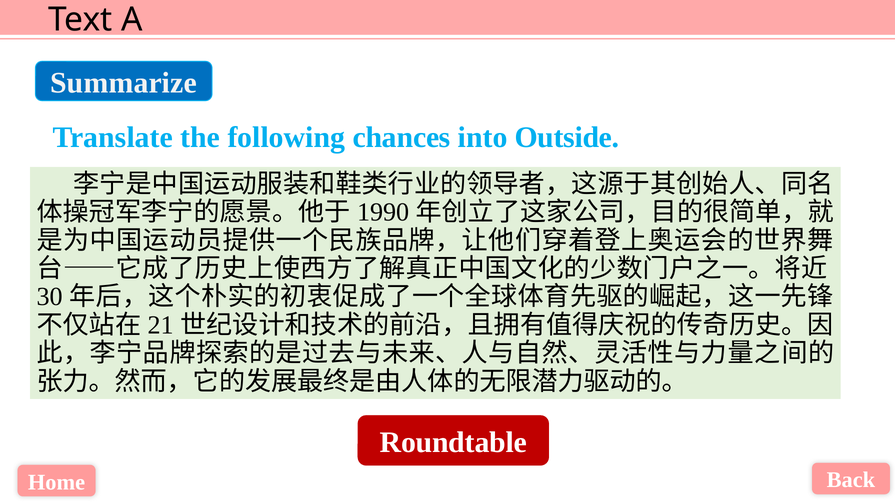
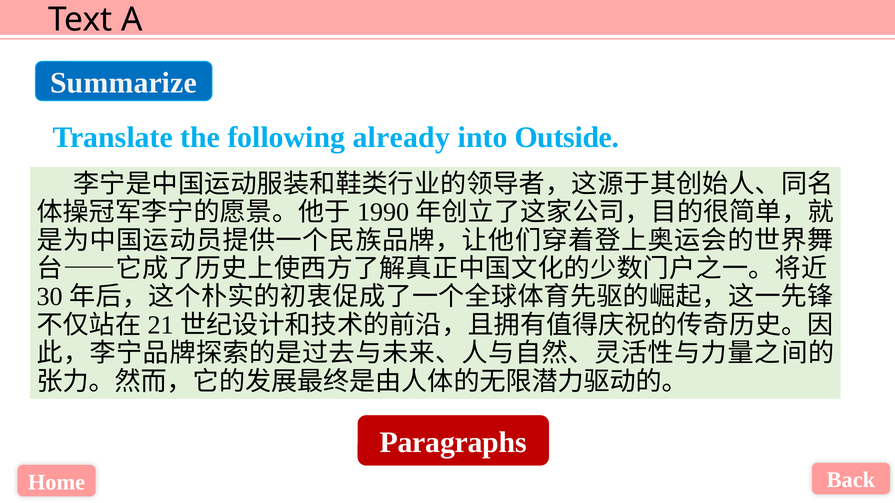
chances: chances -> already (401, 137)
Roundtable: Roundtable -> Paragraphs (453, 443)
